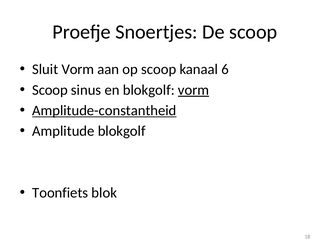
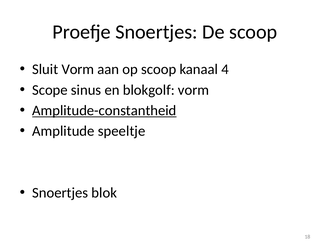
6: 6 -> 4 (225, 69)
Scoop: Scoop -> Scope (50, 90)
vorm underline: present -> none (194, 90)
Amplitude blokgolf: blokgolf -> speeltje (122, 131)
Toonfiets: Toonfiets -> Snoertjes (60, 192)
